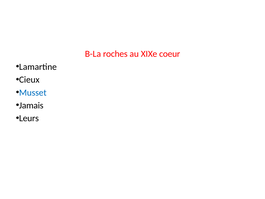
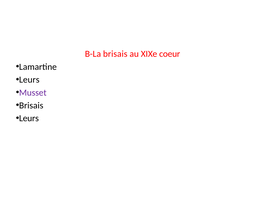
B-La roches: roches -> brisais (115, 54)
Cieux: Cieux -> Leurs (29, 80)
Musset colour: blue -> purple (33, 92)
Jamais: Jamais -> Brisais (31, 105)
